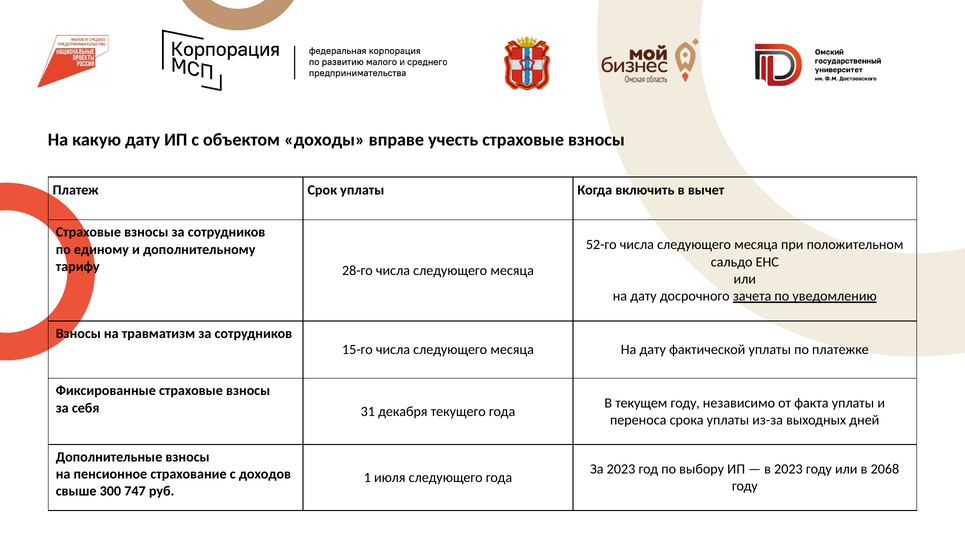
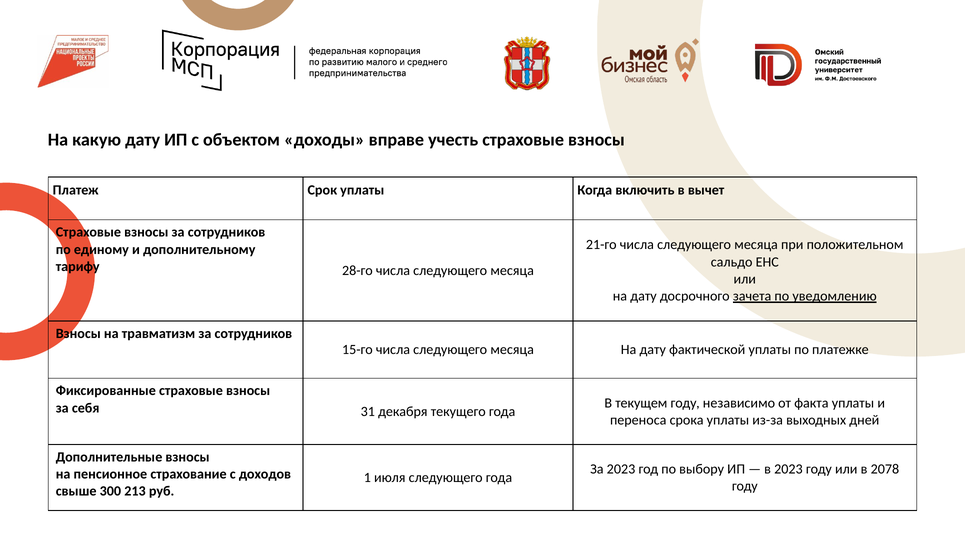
52-го: 52-го -> 21-го (601, 245)
2068: 2068 -> 2078 (885, 469)
747: 747 -> 213 (135, 491)
